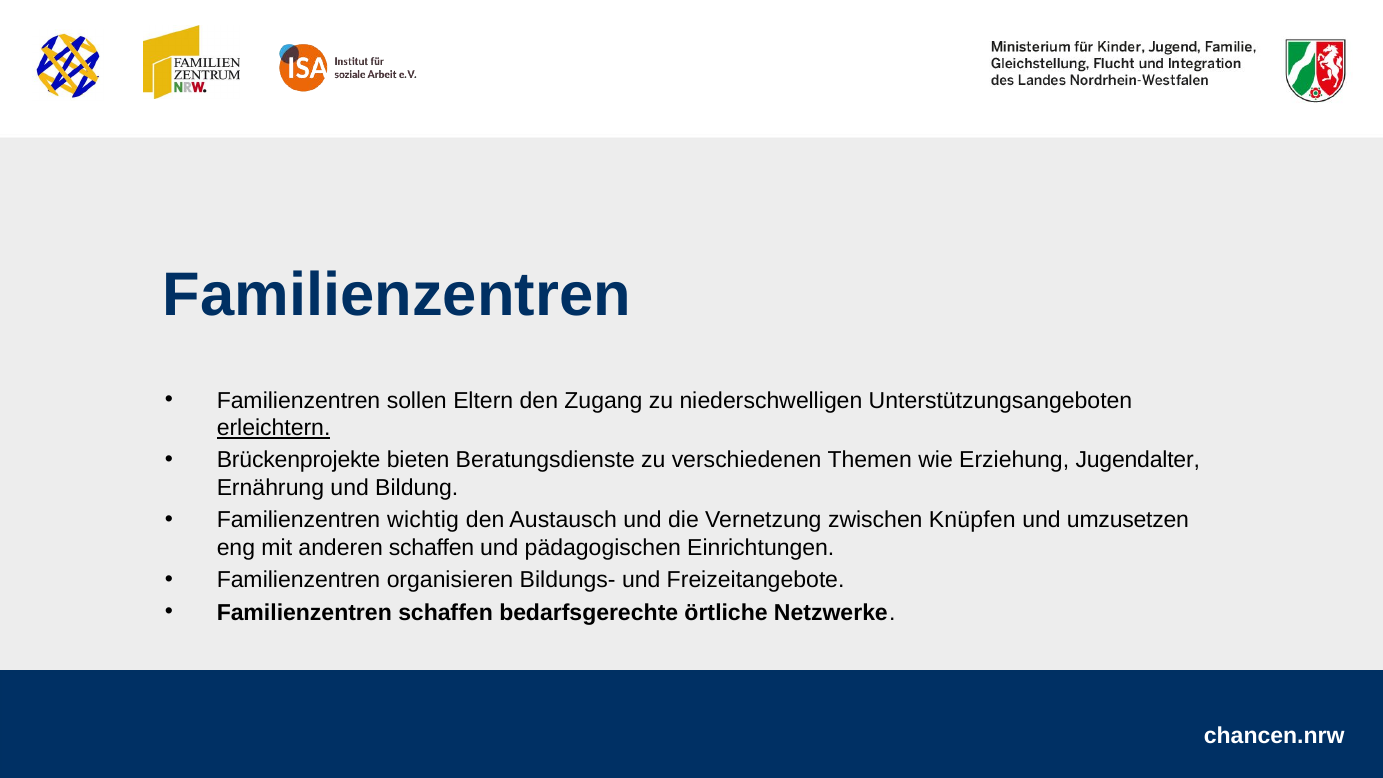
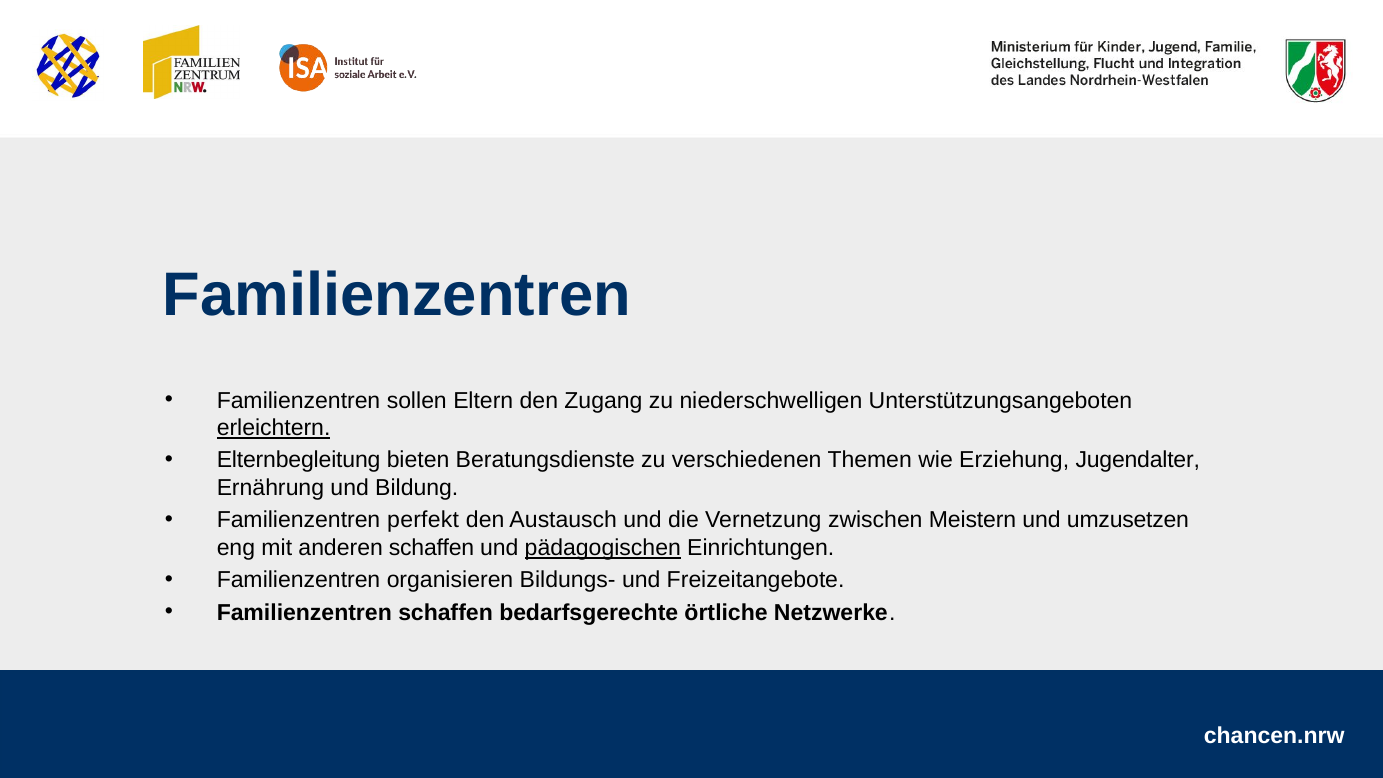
Brückenprojekte: Brückenprojekte -> Elternbegleitung (299, 460)
wichtig: wichtig -> perfekt (423, 520)
Knüpfen: Knüpfen -> Meistern (973, 520)
pädagogischen underline: none -> present (603, 548)
